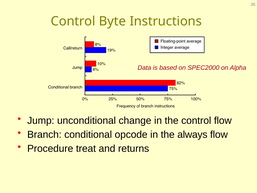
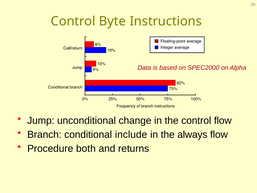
opcode: opcode -> include (131, 134)
treat: treat -> both (86, 148)
